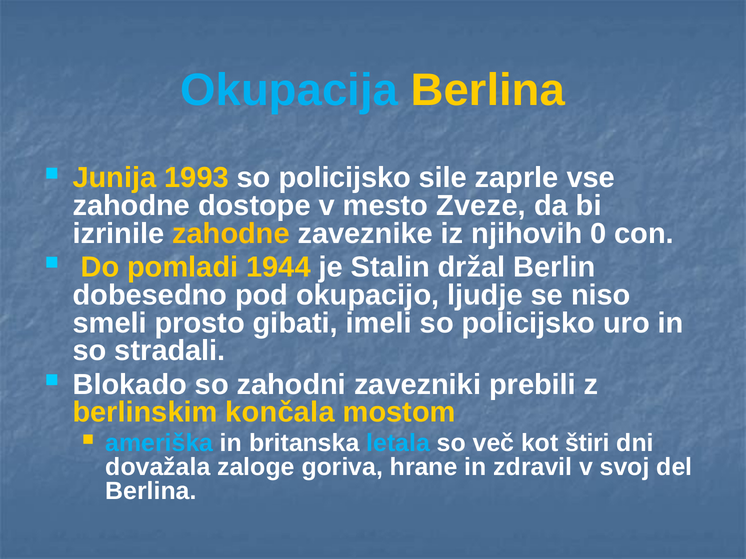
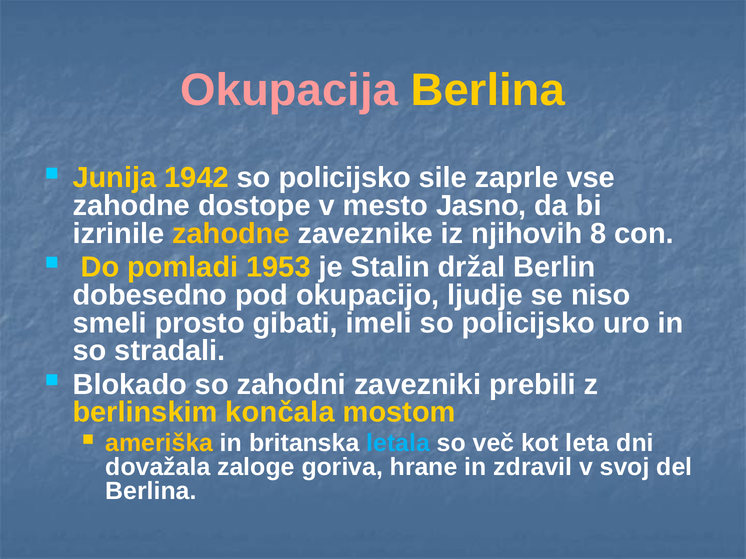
Okupacija colour: light blue -> pink (289, 90)
1993: 1993 -> 1942 (197, 178)
Zveze: Zveze -> Jasno (481, 206)
0: 0 -> 8 (598, 234)
1944: 1944 -> 1953 (278, 268)
ameriška colour: light blue -> yellow (159, 444)
štiri: štiri -> leta (587, 444)
